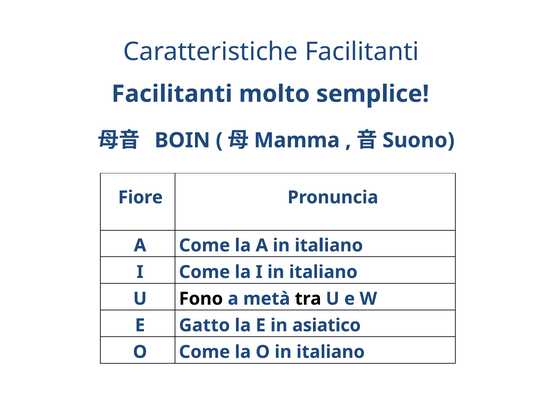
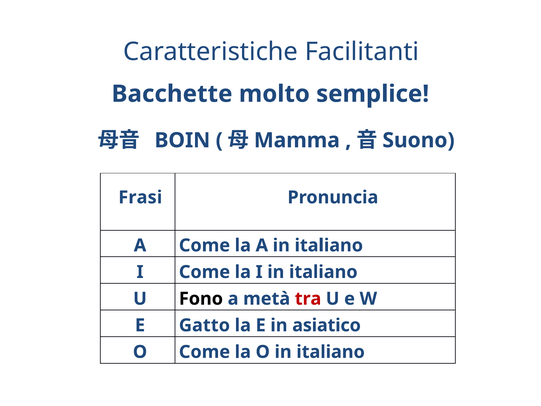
Facilitanti: Facilitanti -> Bacchette (172, 94)
Fiore: Fiore -> Frasi (140, 197)
tra colour: black -> red (308, 299)
